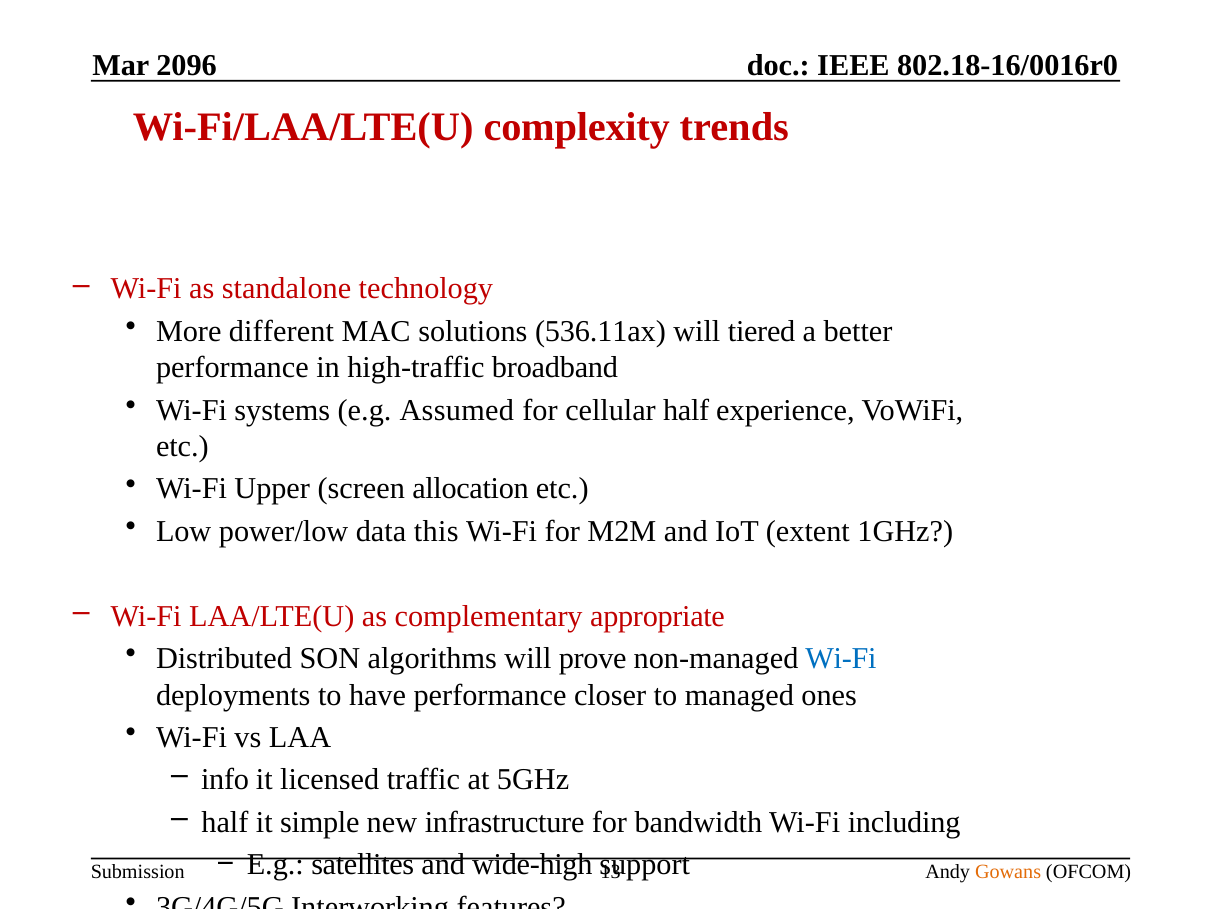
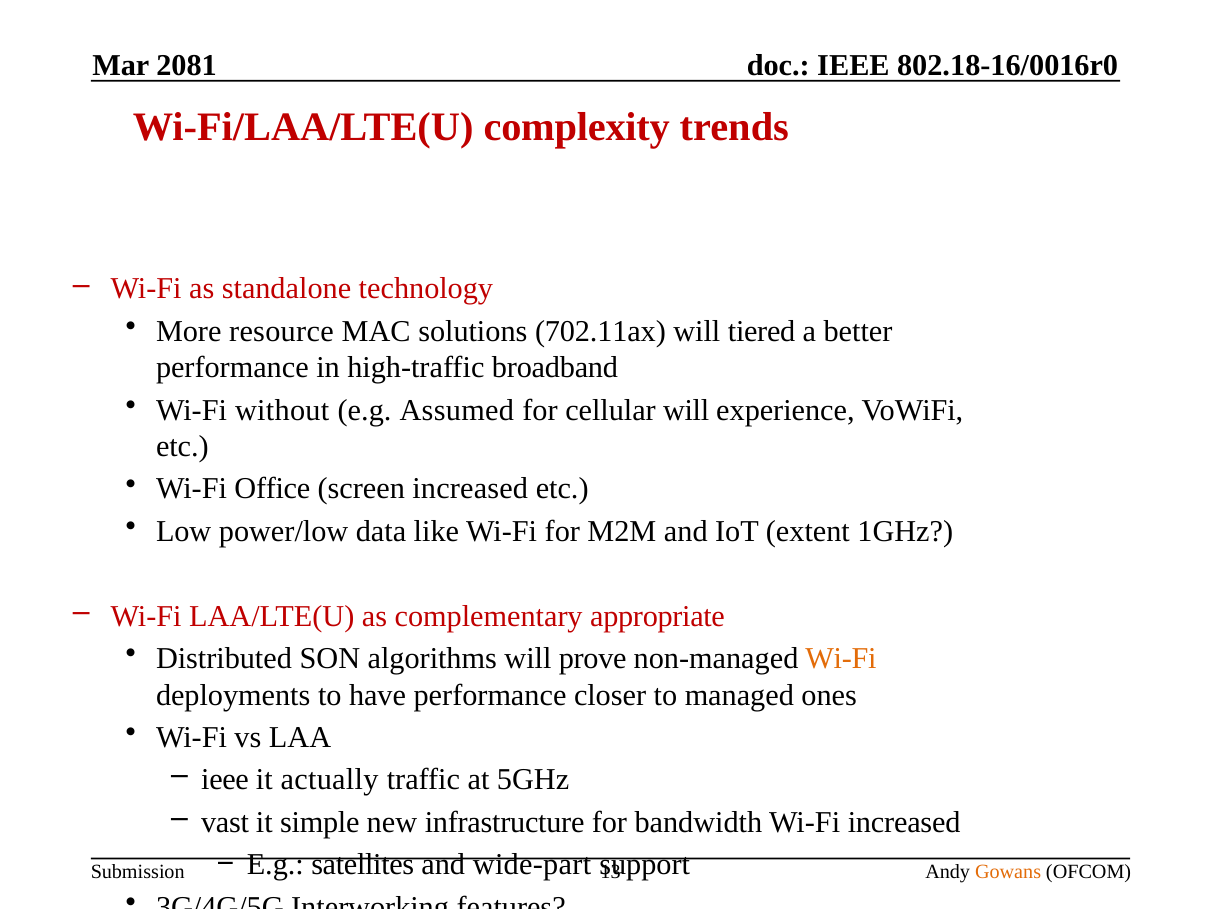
2096: 2096 -> 2081 (187, 65)
different: different -> resource (281, 331)
536.11ax: 536.11ax -> 702.11ax (600, 331)
systems: systems -> without (282, 410)
cellular half: half -> will (686, 410)
Upper: Upper -> Office (272, 489)
screen allocation: allocation -> increased (470, 489)
this: this -> like (436, 531)
Wi-Fi colour: blue -> orange (841, 658)
info: info -> ieee (225, 779)
licensed: licensed -> actually (330, 779)
half: half -> vast (225, 822)
Wi-Fi including: including -> increased (904, 822)
wide-high: wide-high -> wide-part (532, 864)
